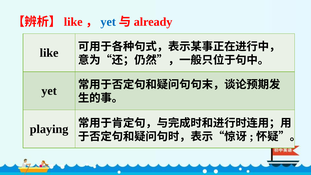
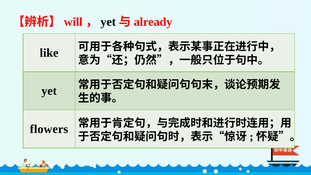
like: like -> will (73, 22)
yet colour: blue -> black (108, 22)
playing: playing -> flowers (49, 129)
